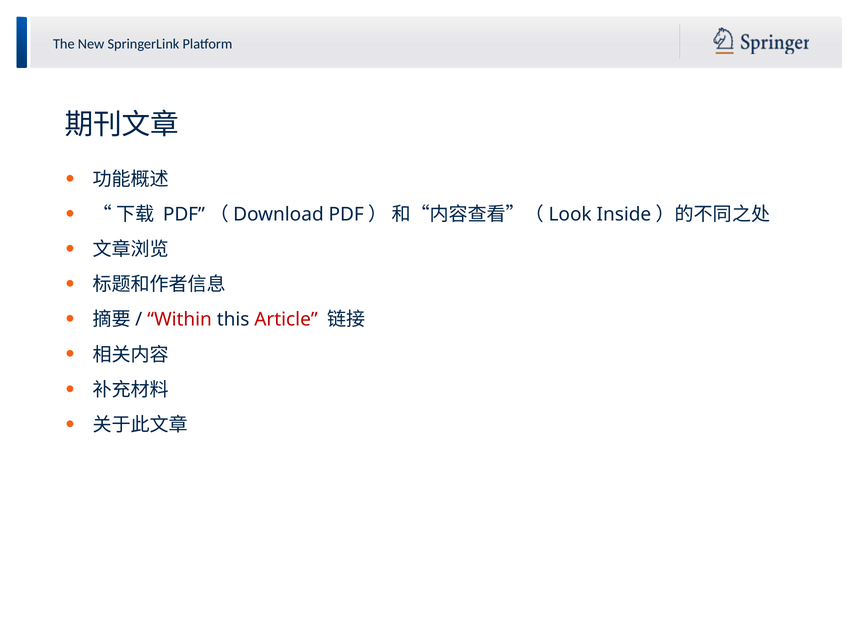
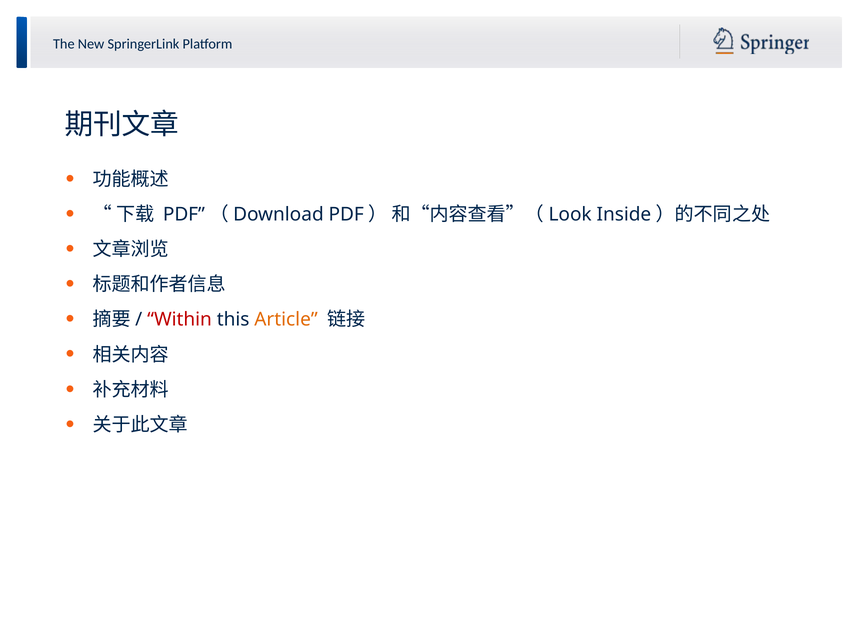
Article colour: red -> orange (286, 320)
